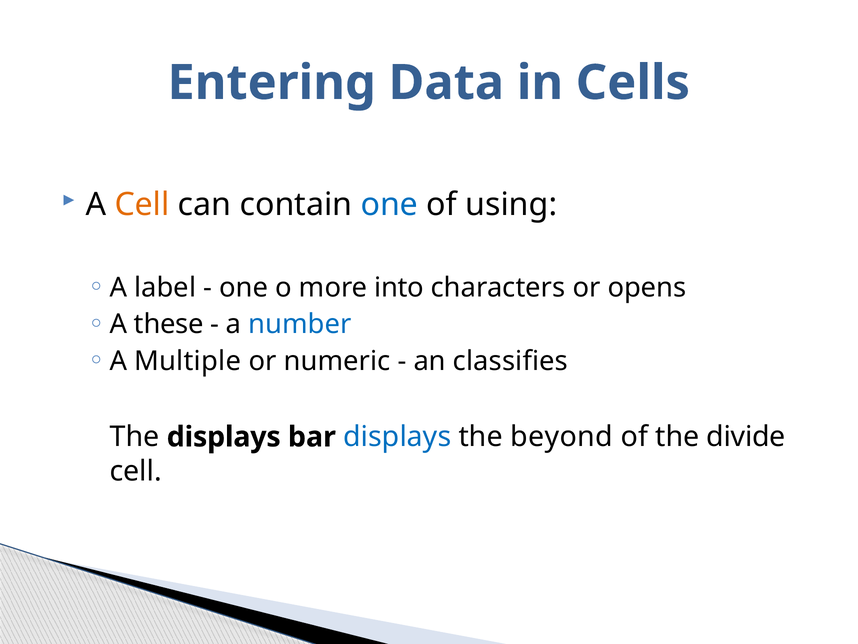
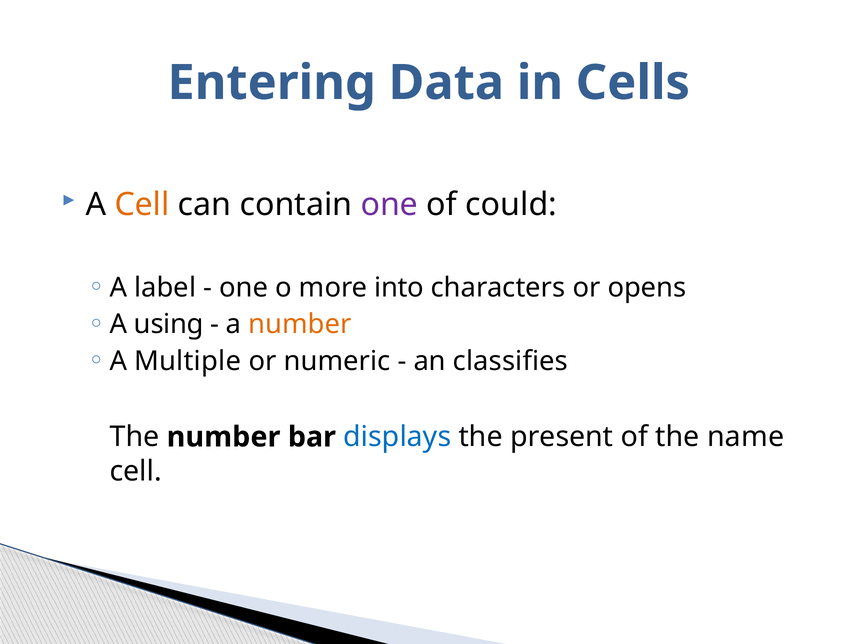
one colour: blue -> purple (389, 205)
using: using -> could (511, 205)
these: these -> using (169, 324)
number colour: blue -> orange (300, 324)
The displays: displays -> number (224, 437)
beyond: beyond -> present (562, 437)
divide: divide -> name (746, 437)
